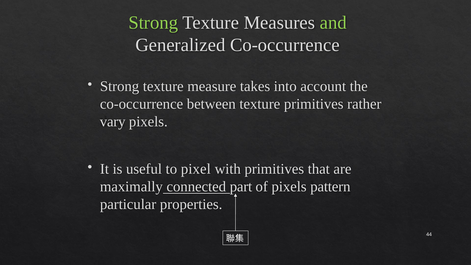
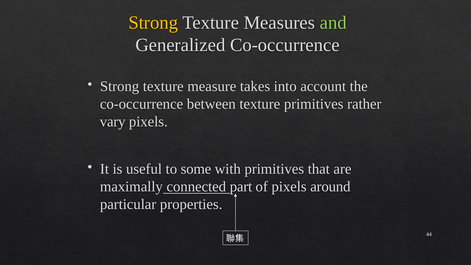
Strong colour: light green -> yellow (153, 23)
pixel: pixel -> some (196, 169)
pattern: pattern -> around (330, 187)
